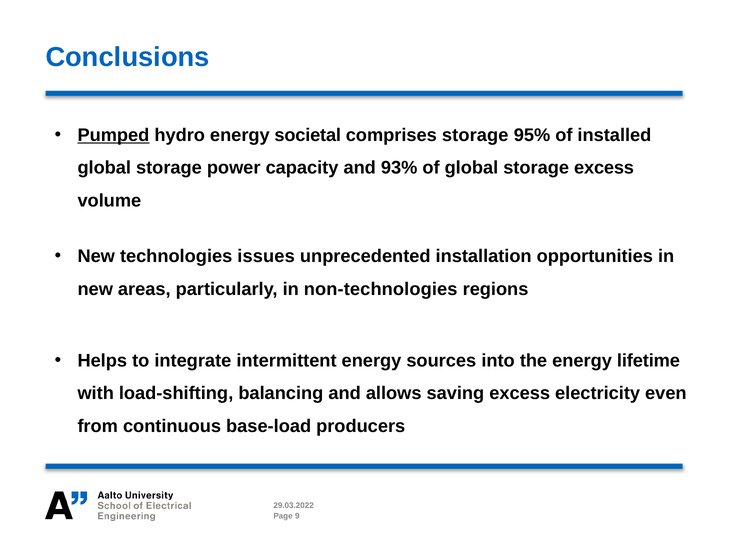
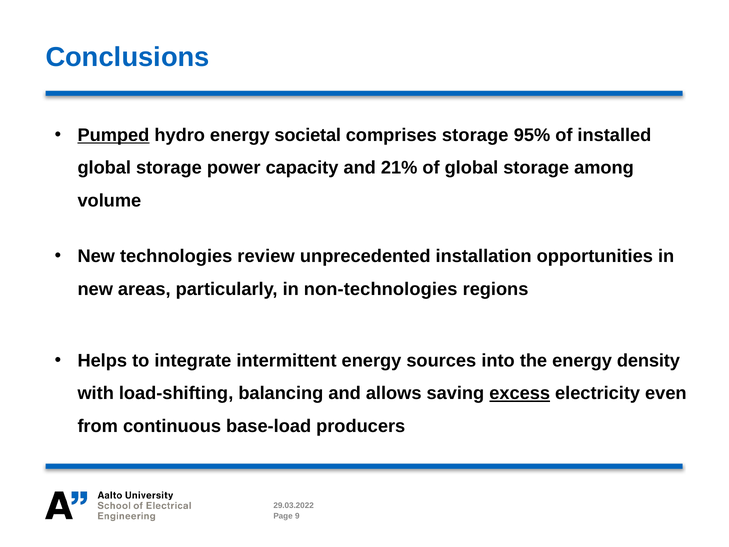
93%: 93% -> 21% (399, 168)
storage excess: excess -> among (604, 168)
issues: issues -> review (266, 256)
lifetime: lifetime -> density (648, 360)
excess underline: none -> present (520, 393)
